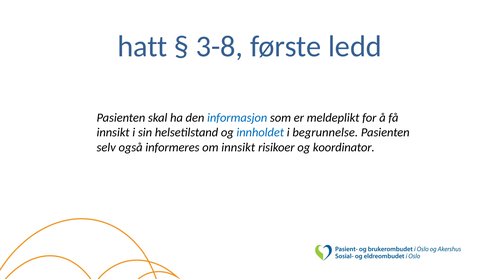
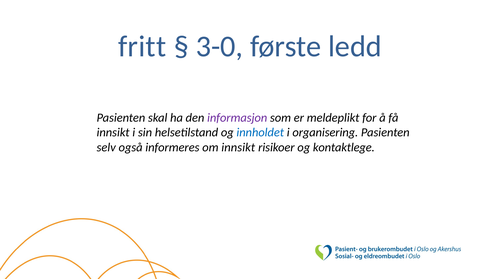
hatt: hatt -> fritt (142, 47)
3-8: 3-8 -> 3-0 (219, 47)
informasjon colour: blue -> purple (237, 118)
begrunnelse: begrunnelse -> organisering (325, 133)
koordinator: koordinator -> kontaktlege (344, 147)
